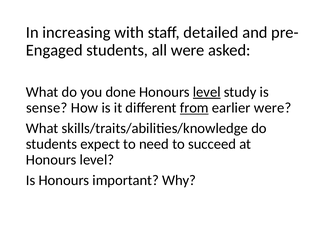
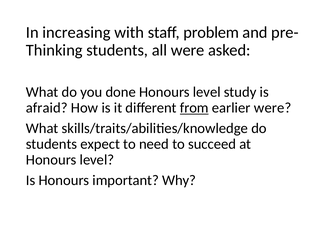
detailed: detailed -> problem (211, 32)
Engaged: Engaged -> Thinking (54, 50)
level underline: present -> none (207, 92)
sense: sense -> afraid (47, 108)
